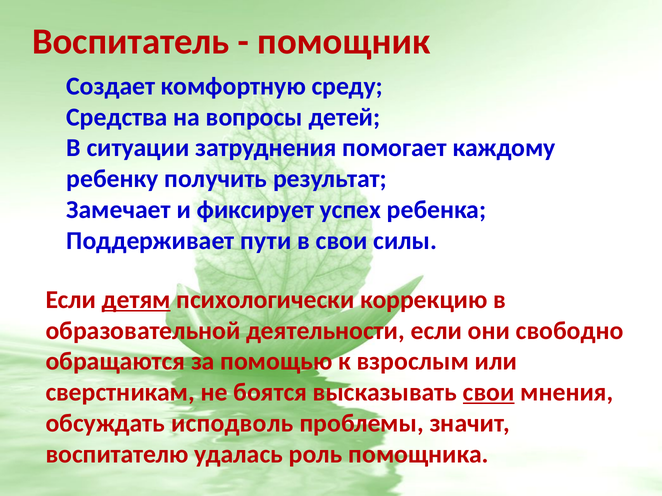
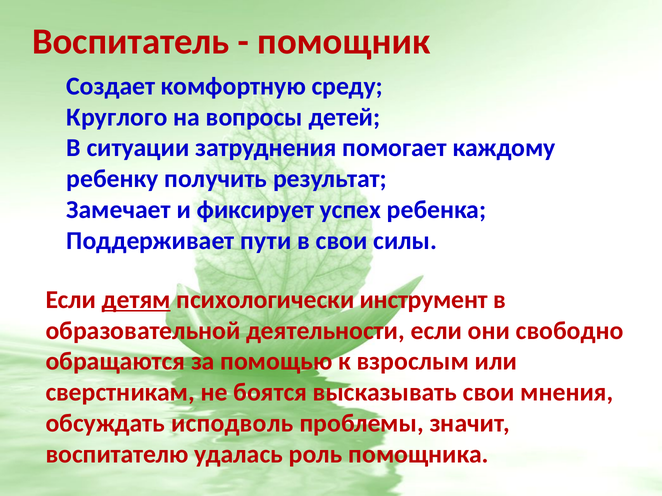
Средства: Средства -> Круглого (117, 117)
коррекцию: коррекцию -> инструмент (424, 300)
свои underline: present -> none (489, 393)
